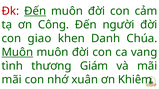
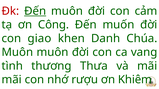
người: người -> muốn (118, 25)
Muôn underline: present -> none (17, 52)
Giám: Giám -> Thưa (94, 66)
xuân: xuân -> rượu (85, 80)
